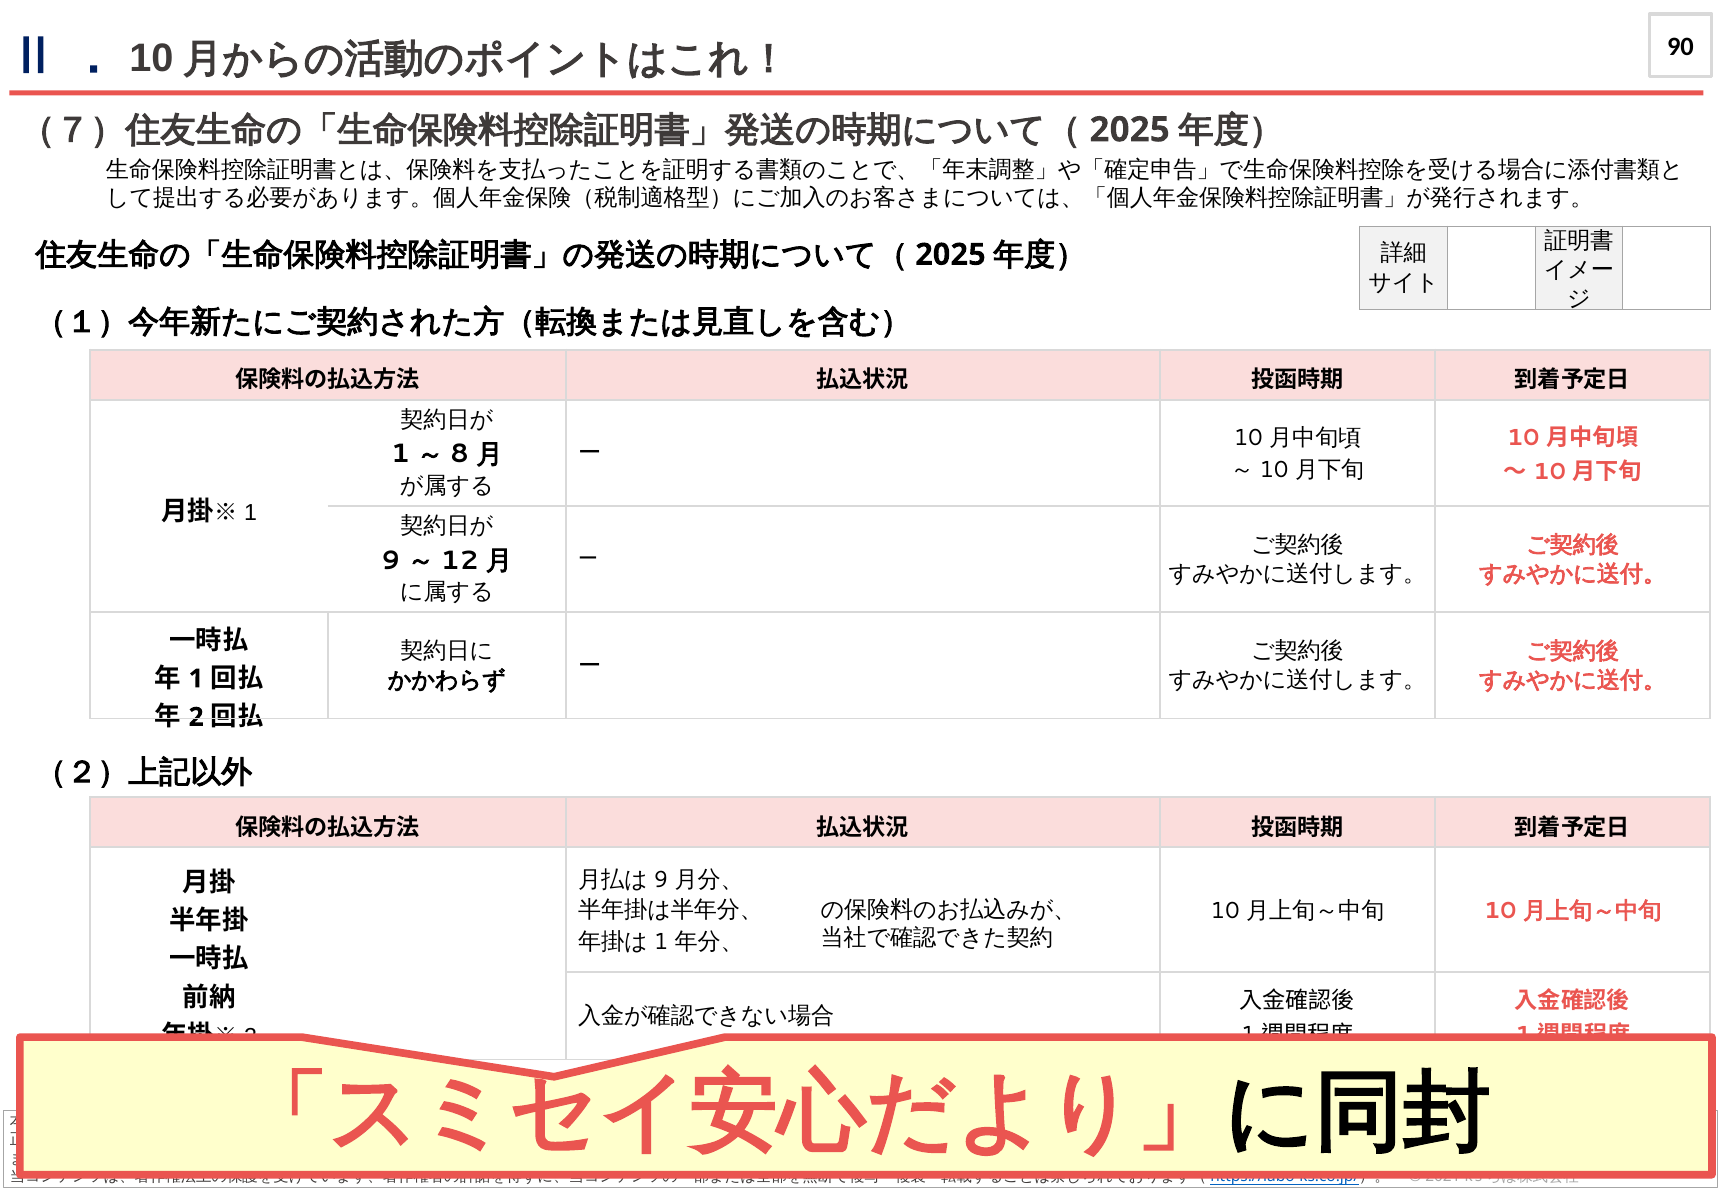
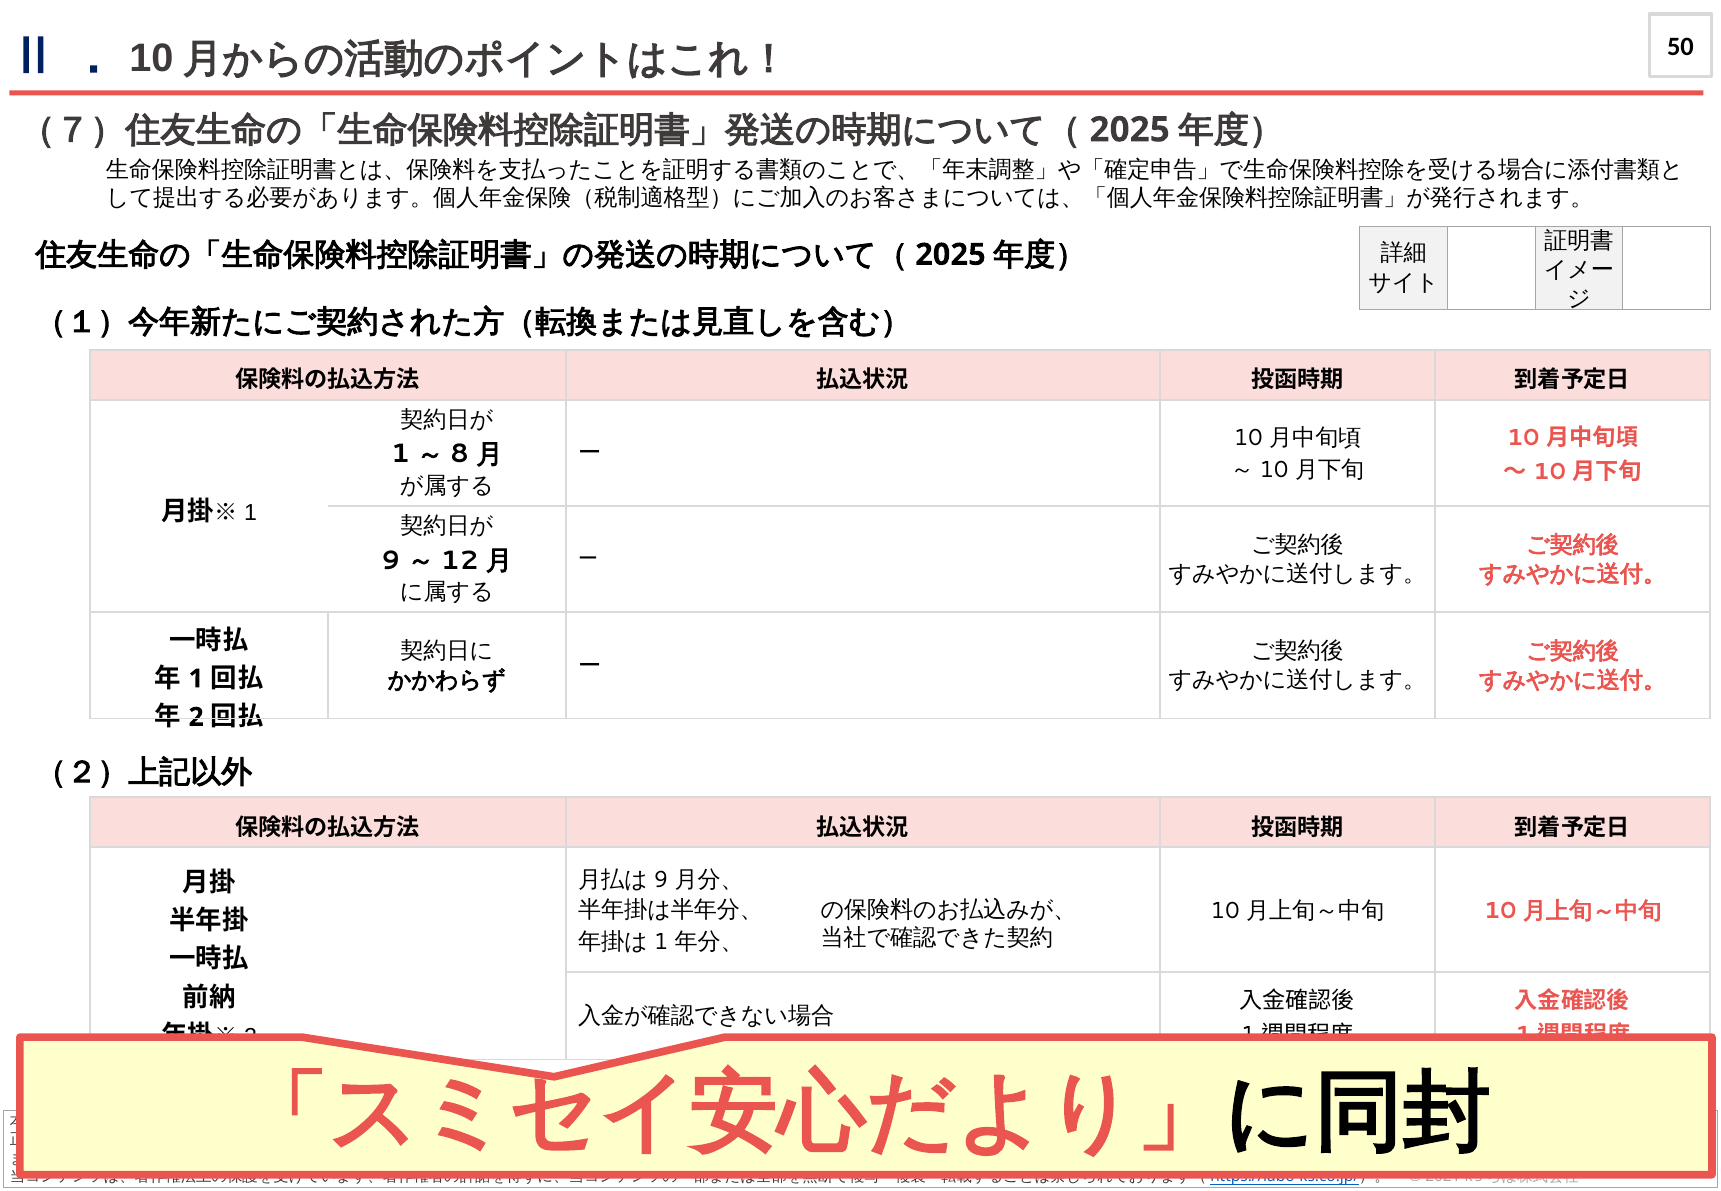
90: 90 -> 50 (1681, 47)
